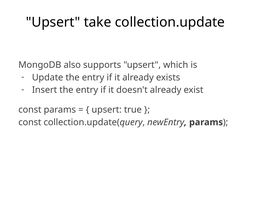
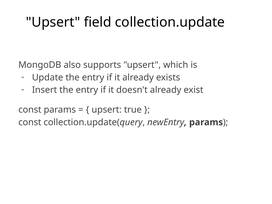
take: take -> field (98, 22)
